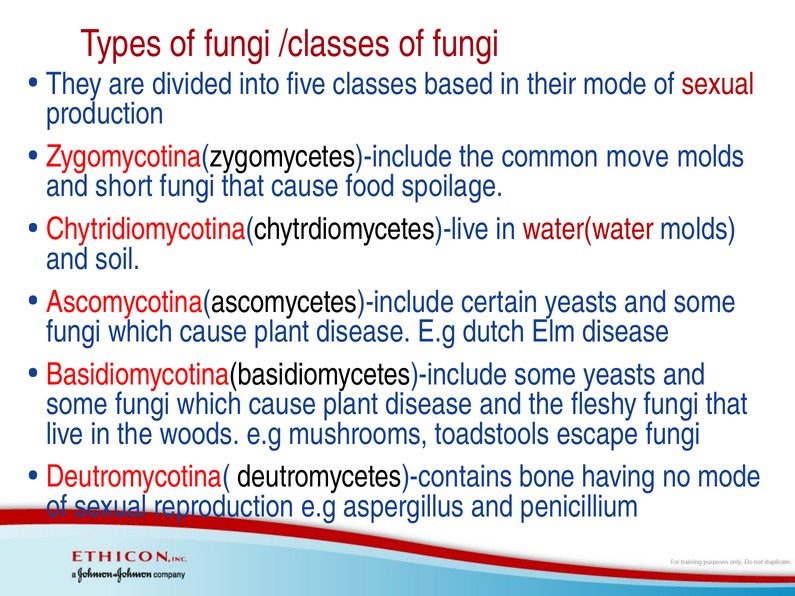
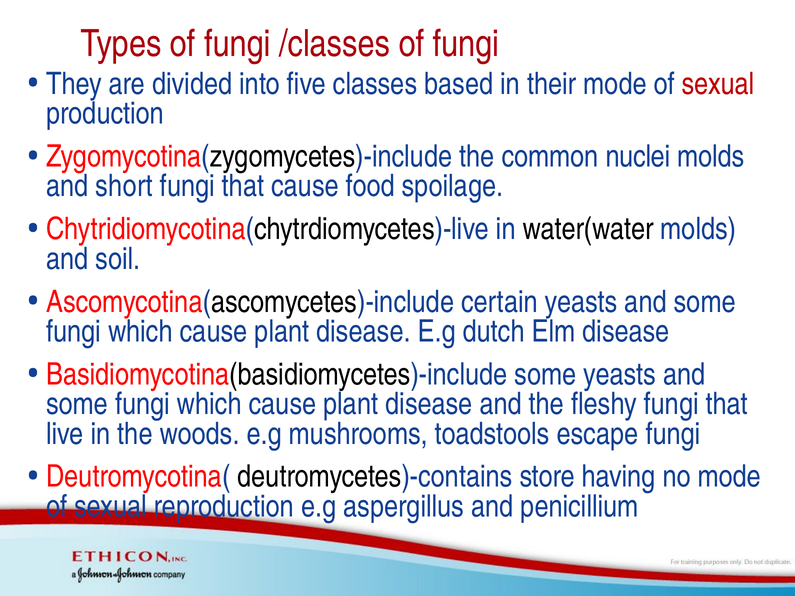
move: move -> nuclei (638, 157)
water(water colour: red -> black (588, 229)
bone: bone -> store (547, 477)
